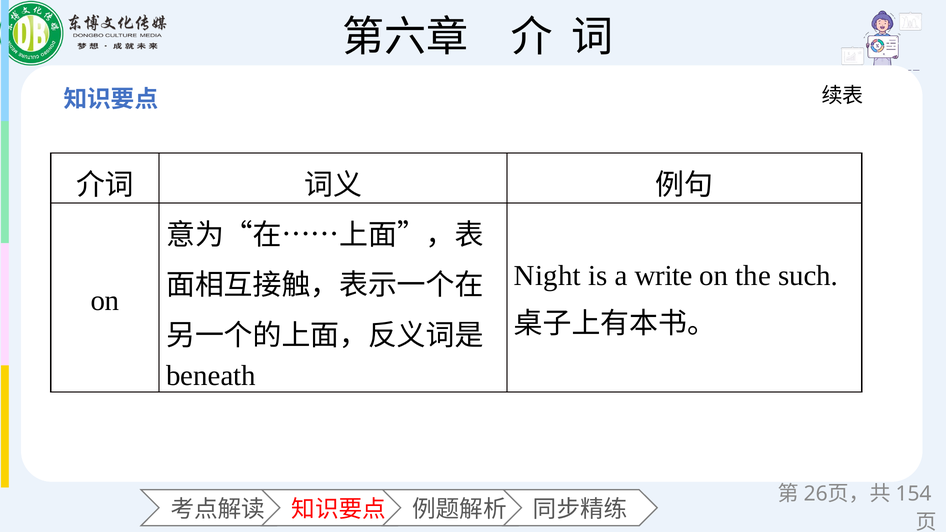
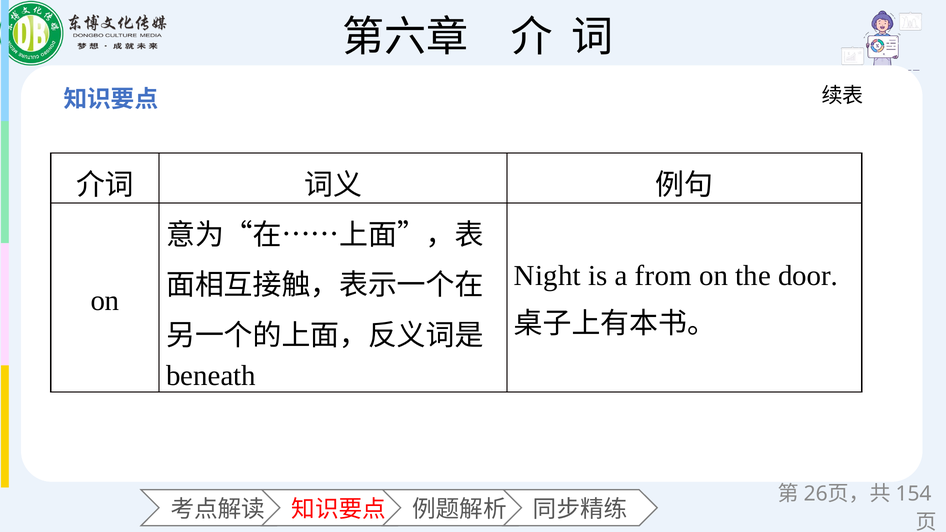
write: write -> from (663, 276)
such: such -> door (808, 276)
